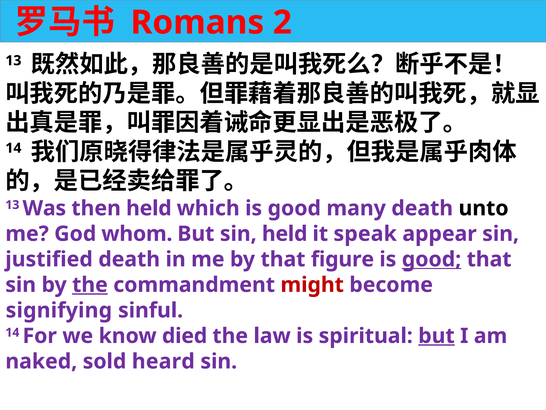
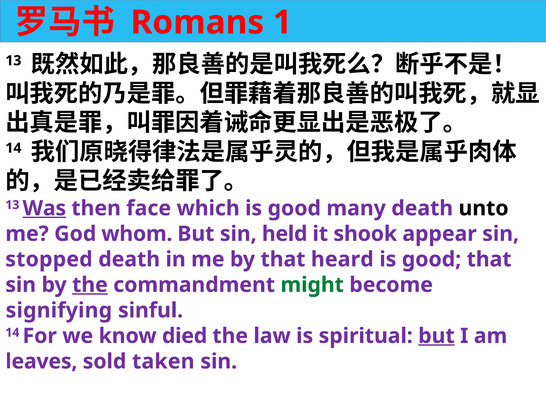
2: 2 -> 1 (282, 23)
Was underline: none -> present (44, 208)
then held: held -> face (149, 208)
speak: speak -> shook (365, 234)
justified: justified -> stopped (49, 259)
figure: figure -> heard (342, 259)
good underline: present -> none (432, 259)
might colour: red -> green (312, 285)
naked: naked -> leaves (41, 361)
heard: heard -> taken (163, 361)
